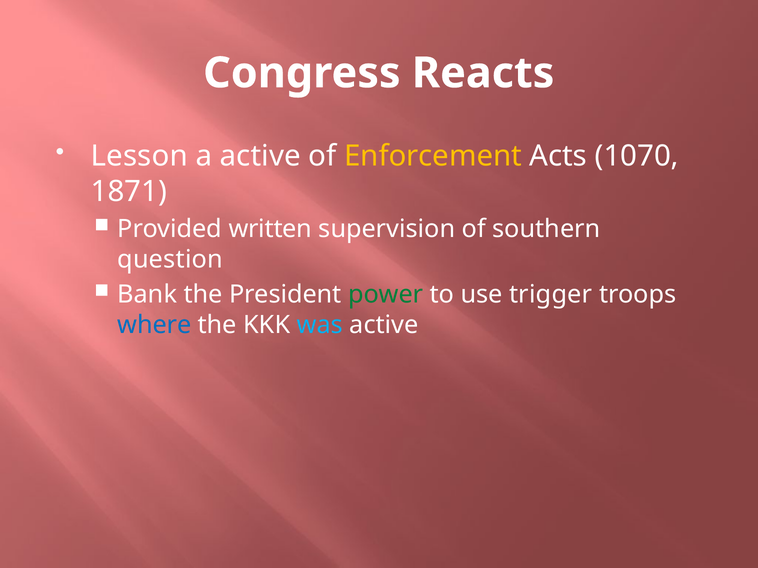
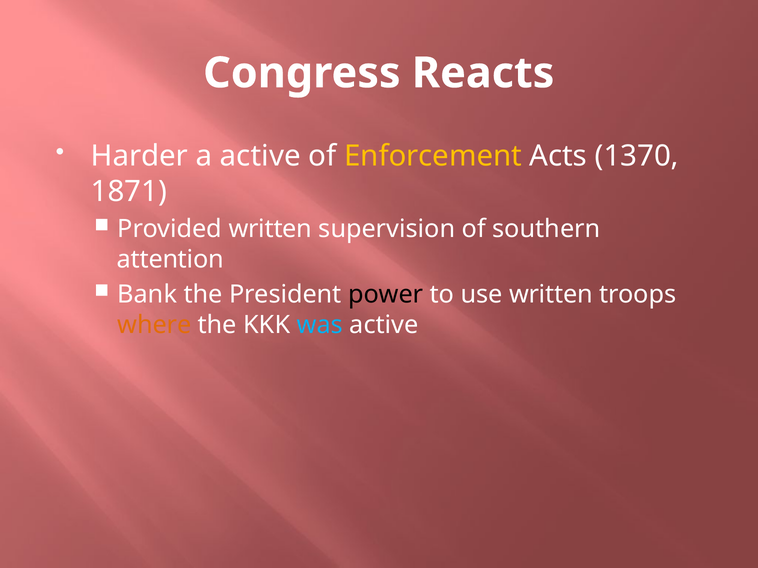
Lesson: Lesson -> Harder (139, 156)
1070: 1070 -> 1370 (637, 156)
question: question -> attention (170, 259)
power colour: green -> black (386, 295)
use trigger: trigger -> written (551, 295)
where colour: blue -> orange (154, 325)
